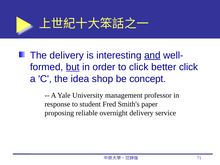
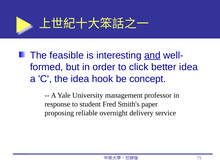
The delivery: delivery -> feasible (67, 55)
but underline: present -> none (73, 67)
better click: click -> idea (188, 67)
shop: shop -> hook (103, 79)
